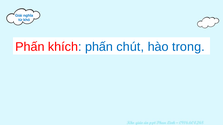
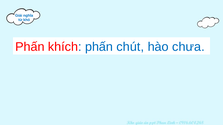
trong: trong -> chưa (188, 47)
